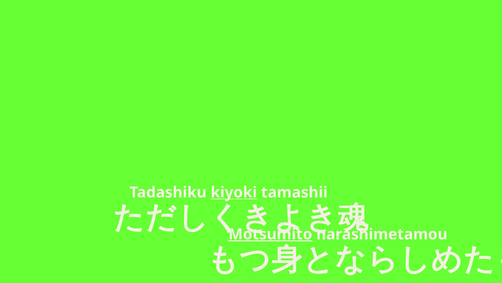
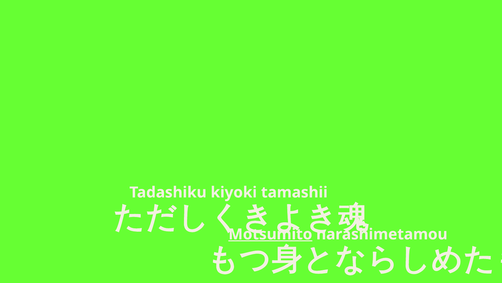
kiyoki underline: present -> none (234, 192)
